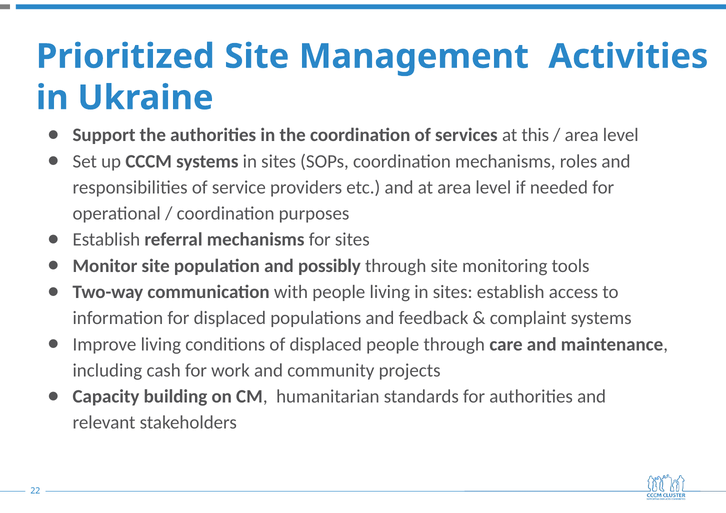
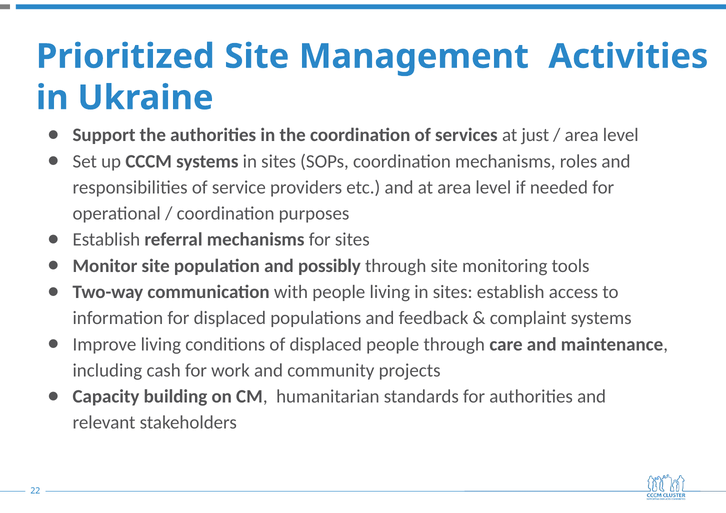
this: this -> just (535, 135)
